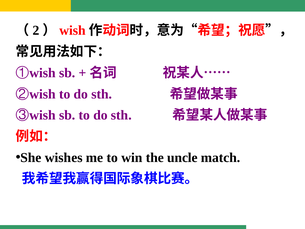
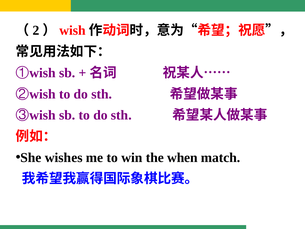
uncle: uncle -> when (182, 157)
